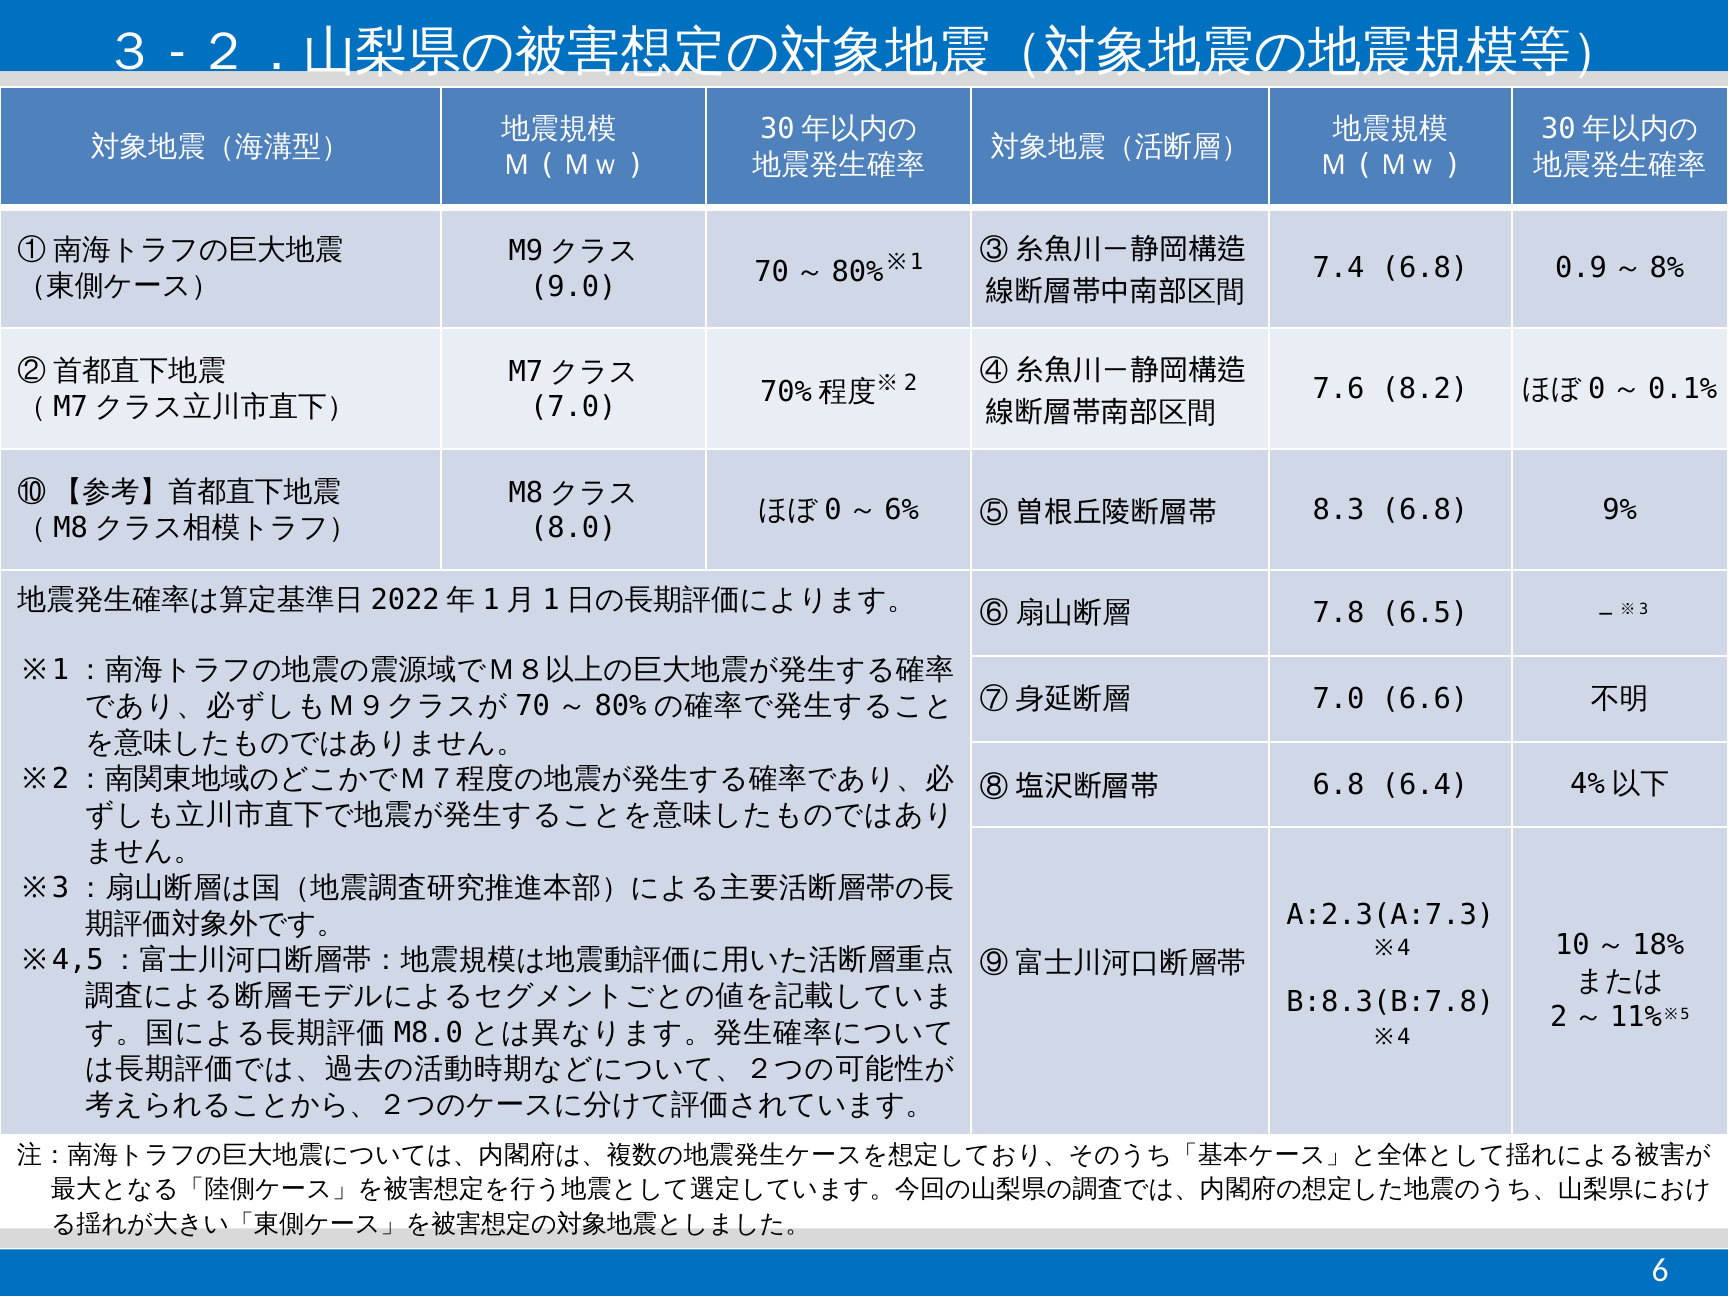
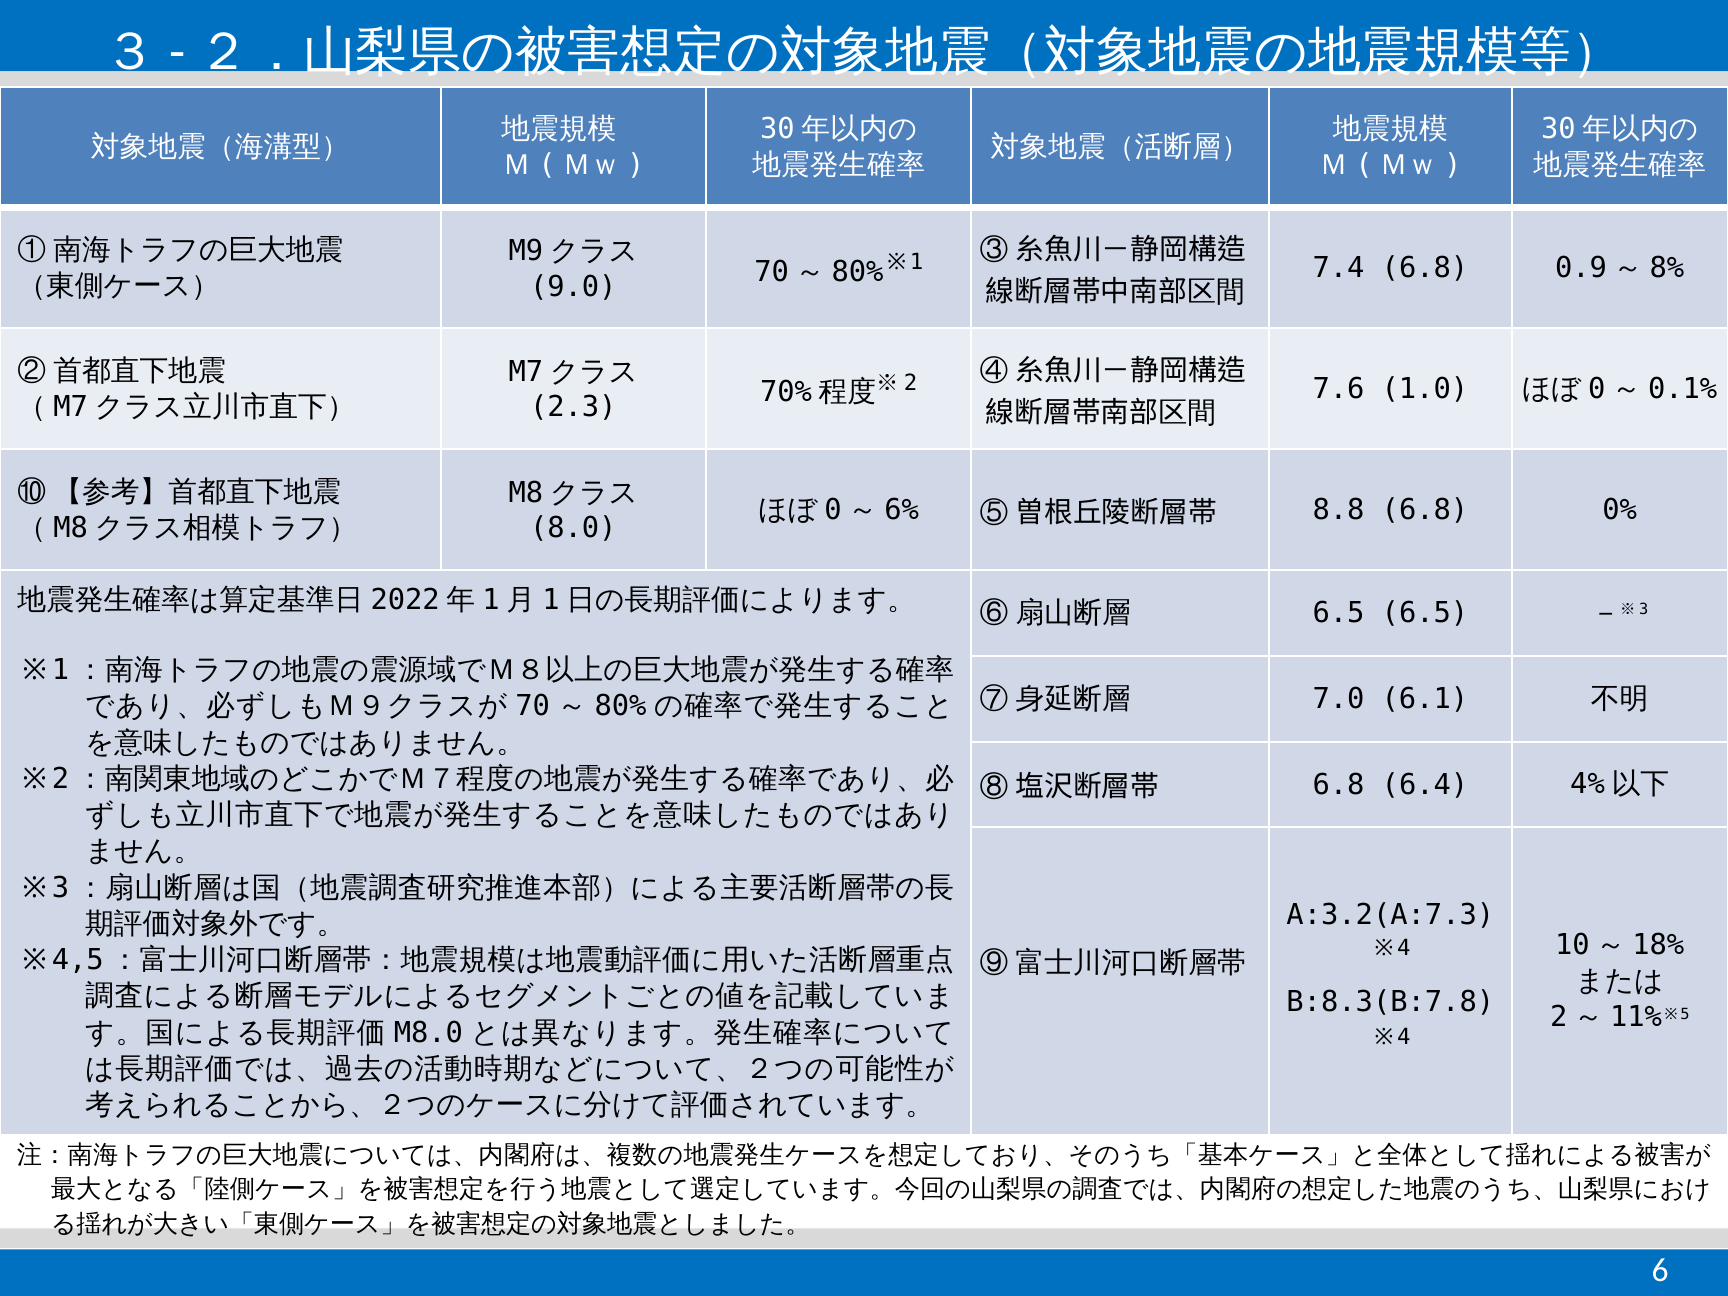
8.2: 8.2 -> 1.0 (1425, 389)
7.0: 7.0 -> 2.3 (573, 407)
8.3: 8.3 -> 8.8 (1338, 510)
9%: 9% -> 0% (1620, 510)
7.8: 7.8 -> 6.5 (1338, 613)
6.6: 6.6 -> 6.1 (1425, 699)
A:2.3(A:7.3: A:2.3(A:7.3 -> A:3.2(A:7.3 (1390, 915)
